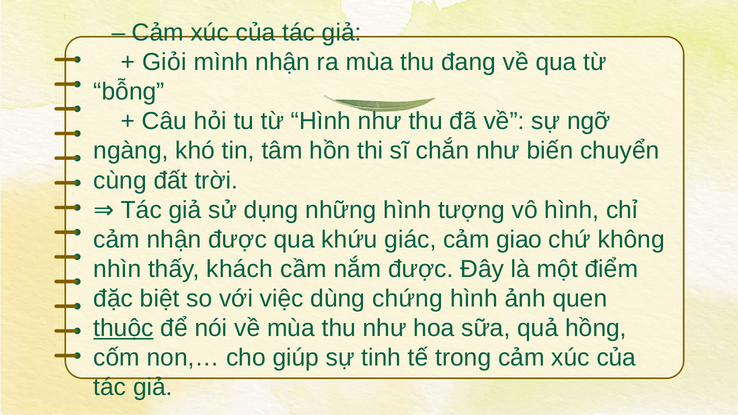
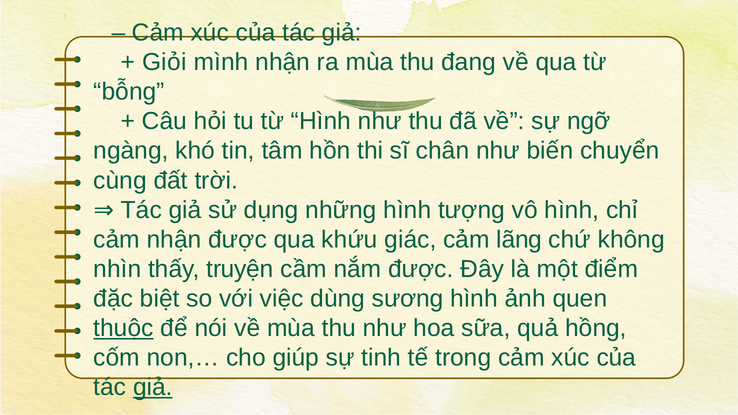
chắn: chắn -> chân (443, 151)
giao: giao -> lãng (519, 239)
khách: khách -> truyện (240, 269)
chứng: chứng -> sương (408, 299)
giả underline: none -> present (153, 387)
